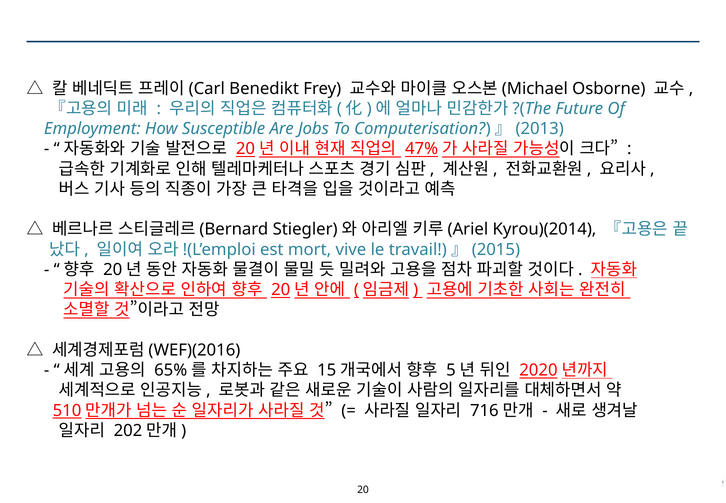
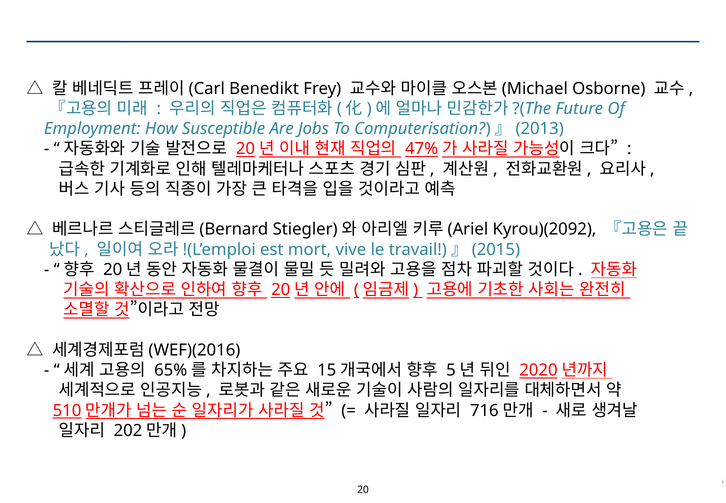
Kyrou)(2014: Kyrou)(2014 -> Kyrou)(2092 (544, 229)
